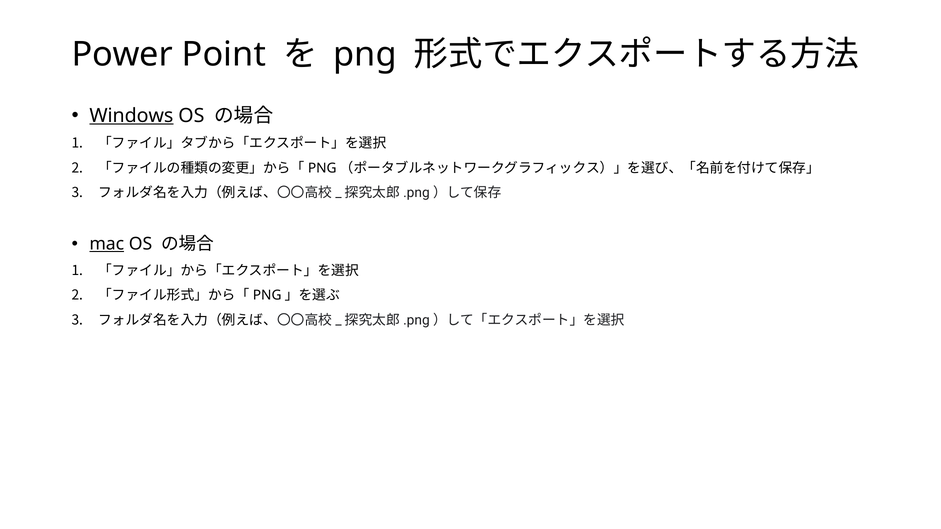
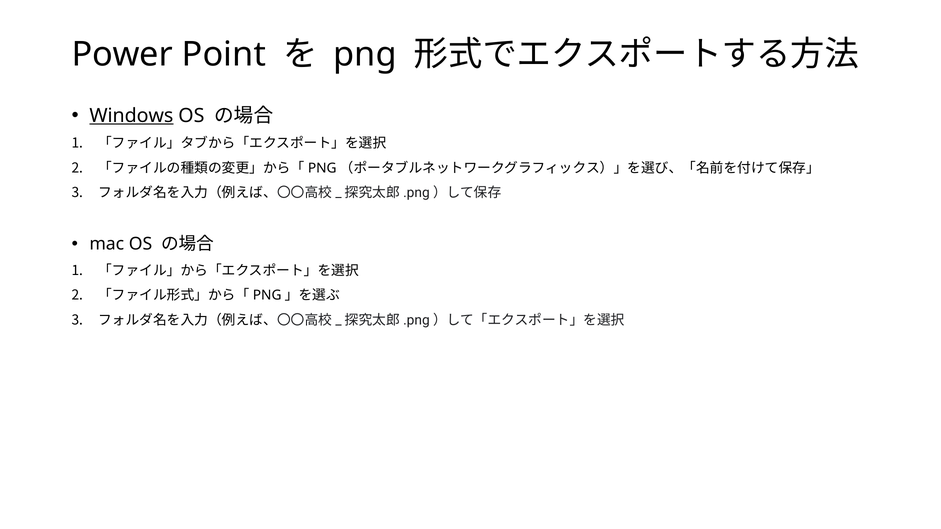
mac underline: present -> none (107, 244)
